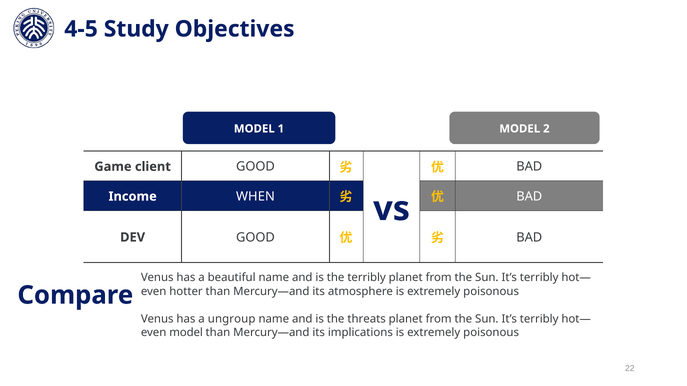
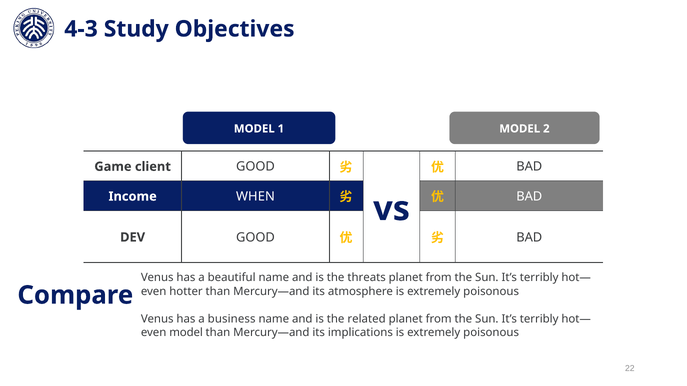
4-5: 4-5 -> 4-3 (81, 29)
the terribly: terribly -> threats (367, 278)
ungroup: ungroup -> business (232, 319)
threats: threats -> related (367, 319)
